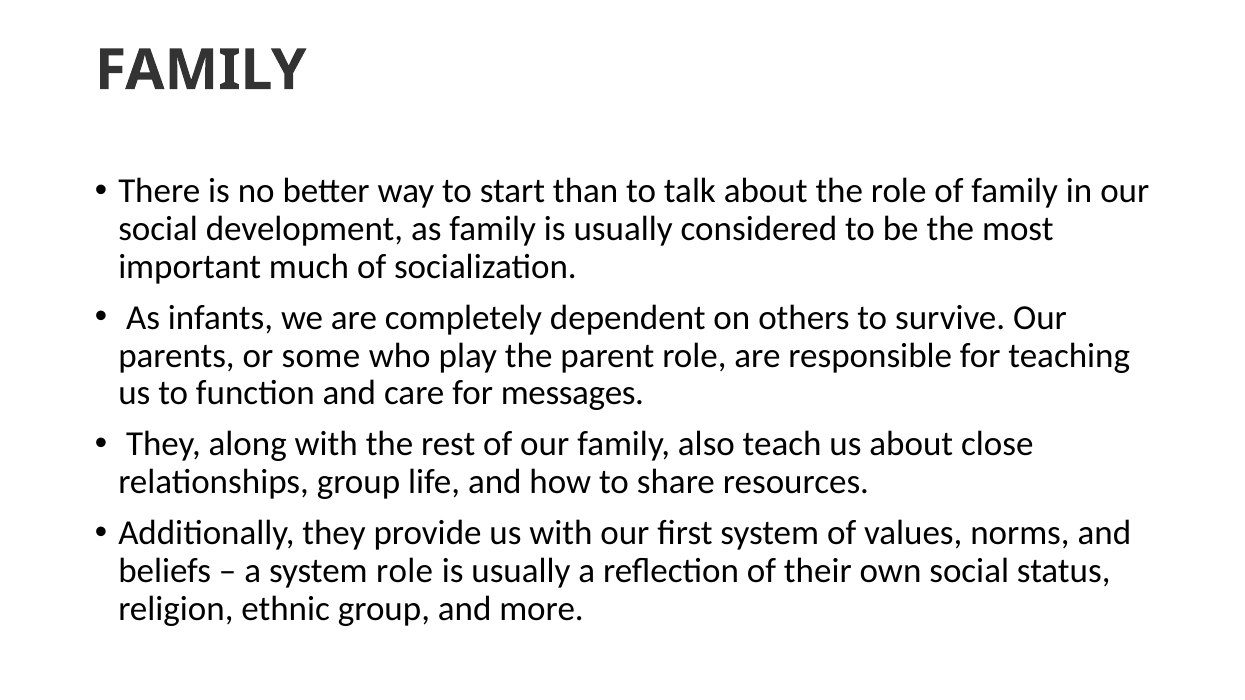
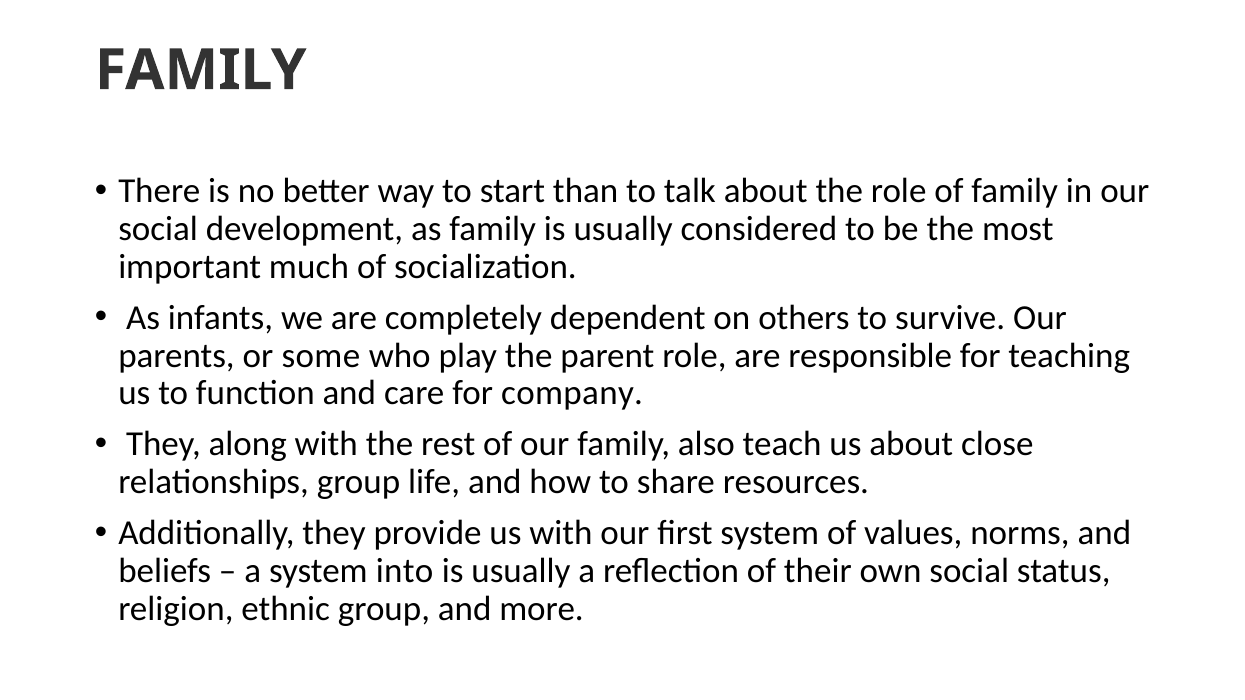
messages: messages -> company (572, 394)
system role: role -> into (405, 571)
